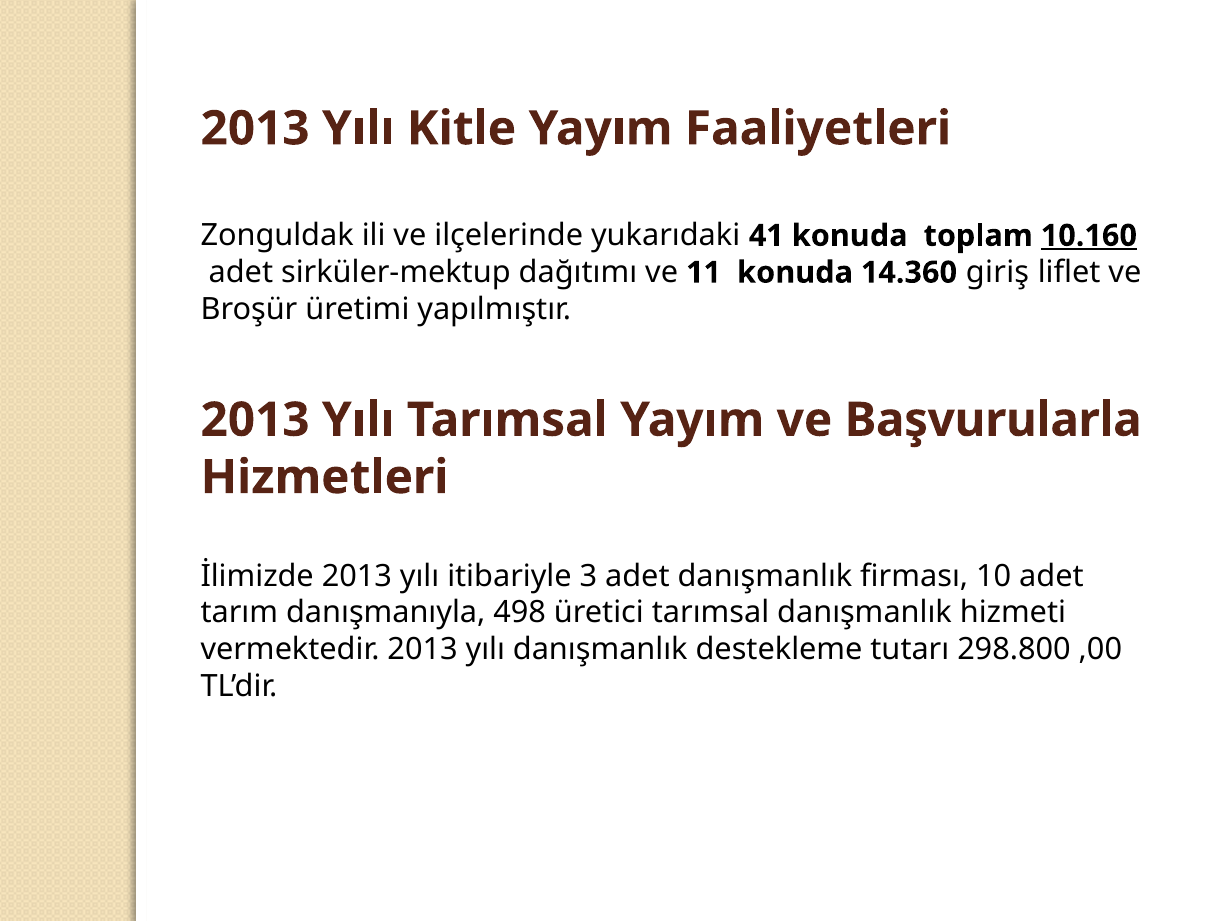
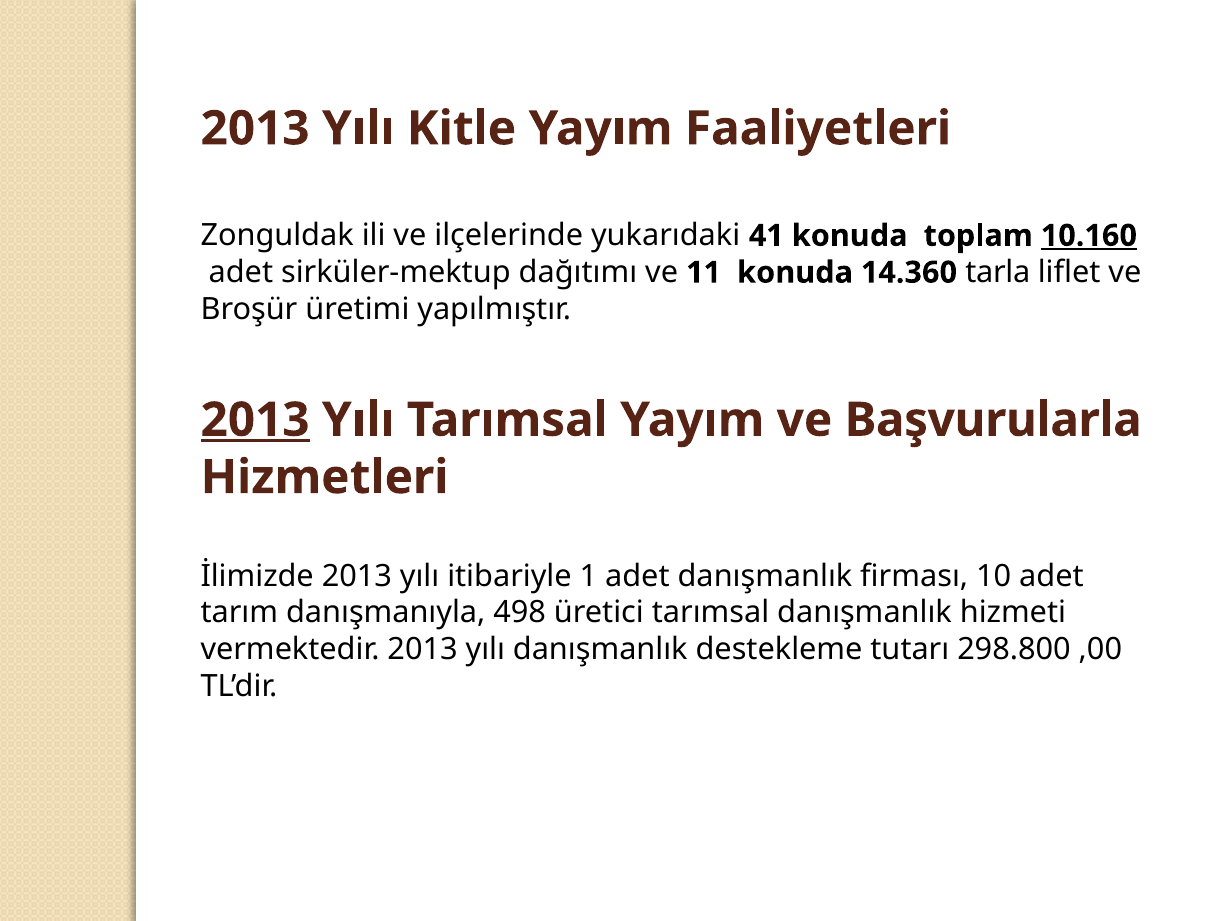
giriş: giriş -> tarla (998, 273)
2013 underline: none -> present (255, 420)
3: 3 -> 1 (588, 576)
